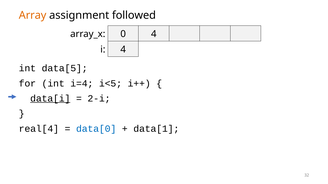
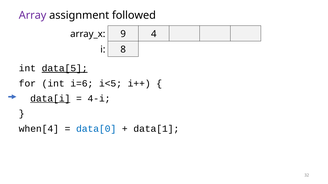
Array colour: orange -> purple (33, 15)
0: 0 -> 9 (123, 34)
i 4: 4 -> 8 (123, 50)
data[5 underline: none -> present (65, 68)
i=4: i=4 -> i=6 (82, 84)
2-i: 2-i -> 4-i (99, 99)
real[4: real[4 -> when[4 (39, 129)
